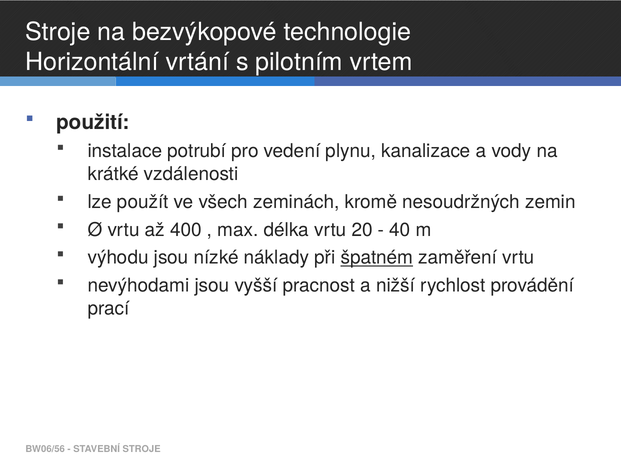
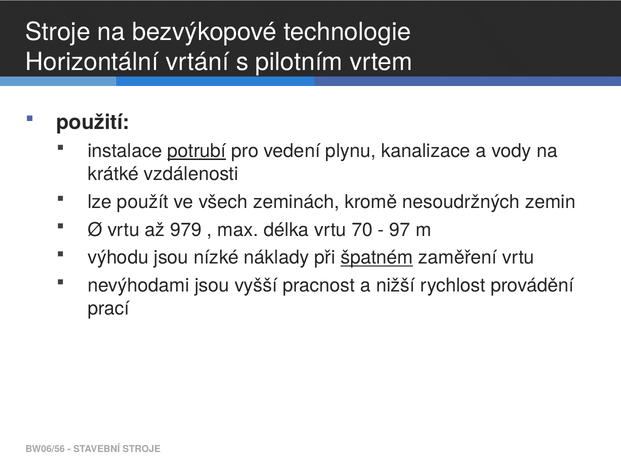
potrubí underline: none -> present (197, 151)
400: 400 -> 979 (186, 230)
20: 20 -> 70 (362, 230)
40: 40 -> 97 (400, 230)
